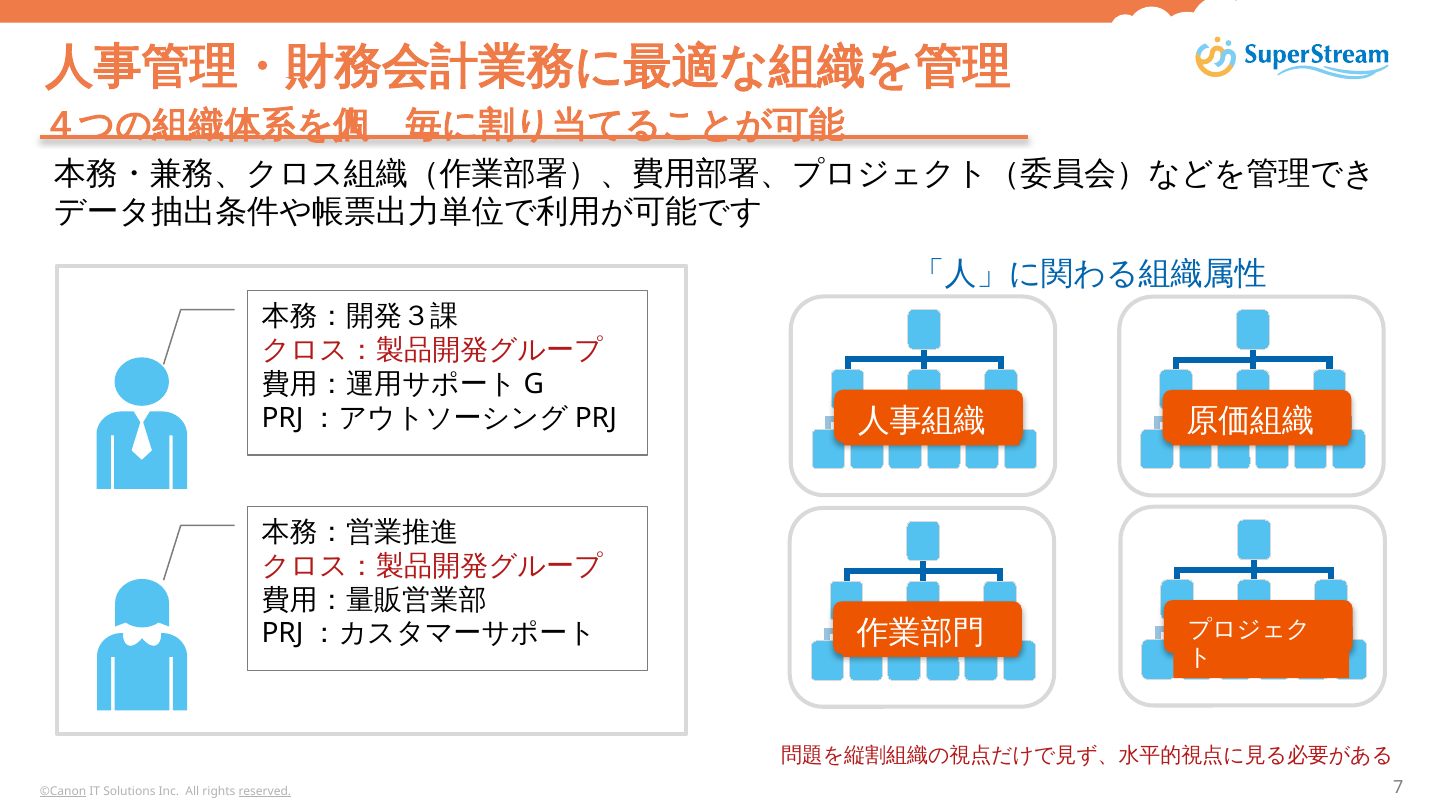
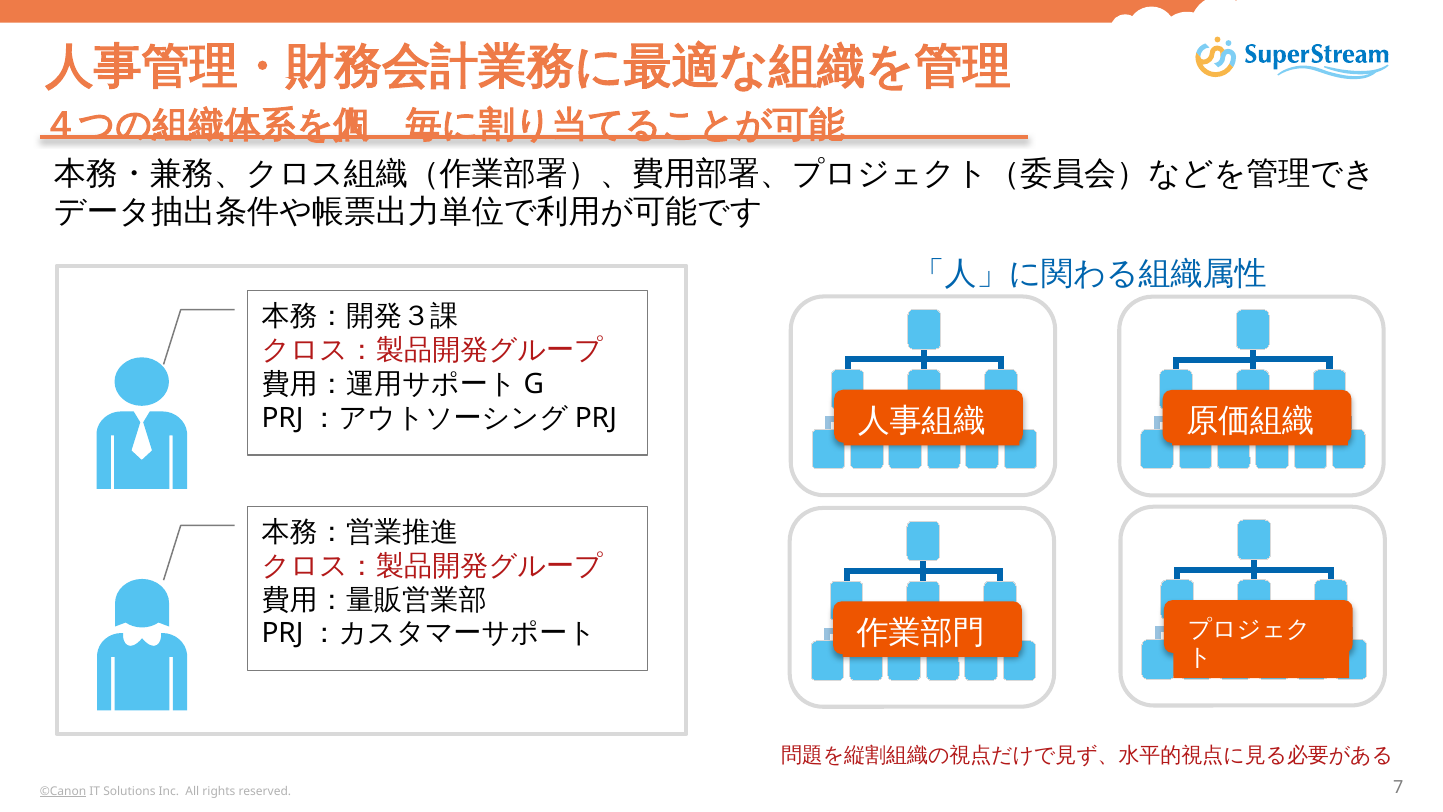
reserved underline: present -> none (265, 791)
